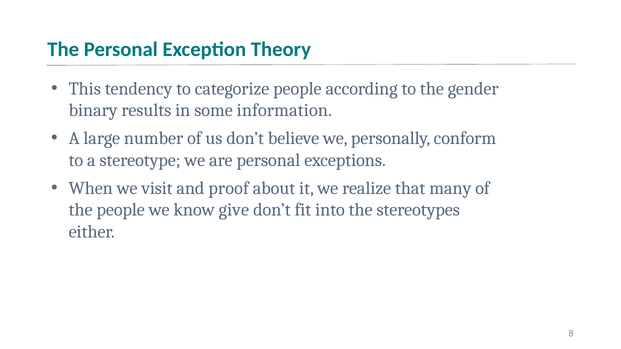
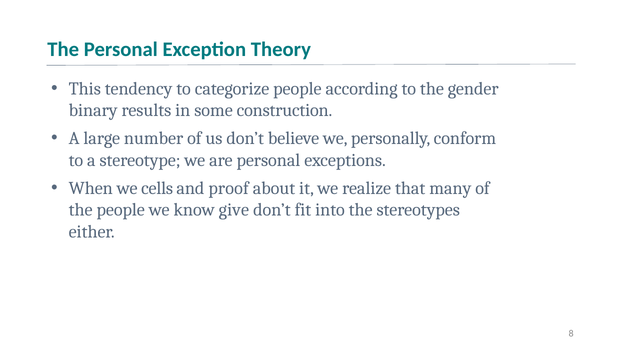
information: information -> construction (284, 110)
visit: visit -> cells (157, 188)
